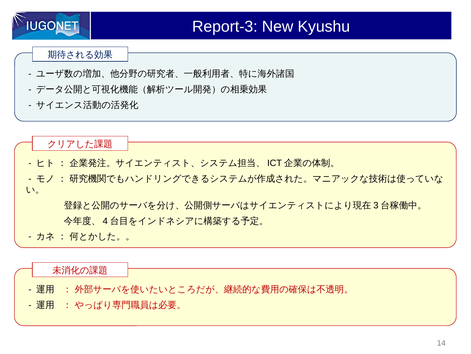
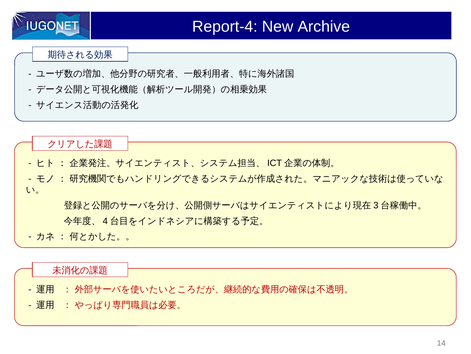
Report-3: Report-3 -> Report-4 (225, 27)
Kyushu: Kyushu -> Archive (324, 27)
